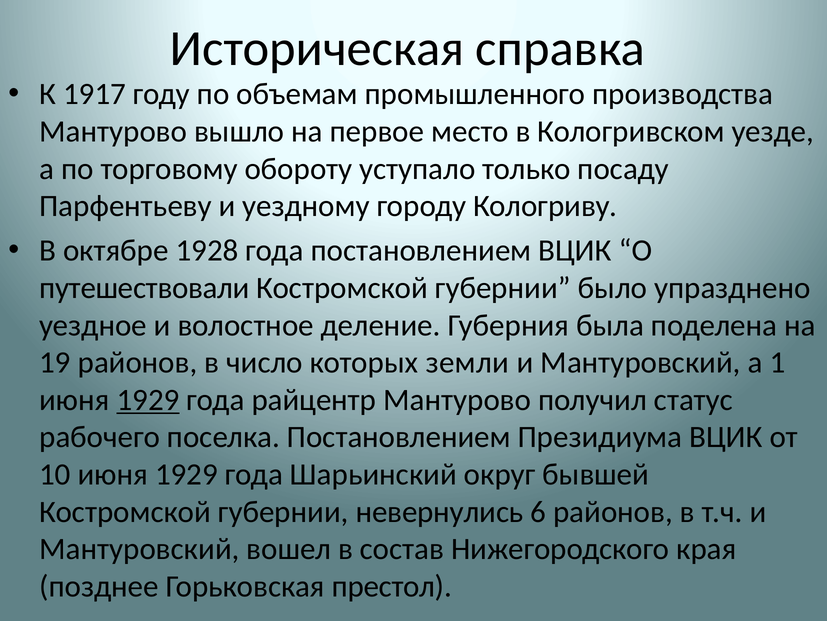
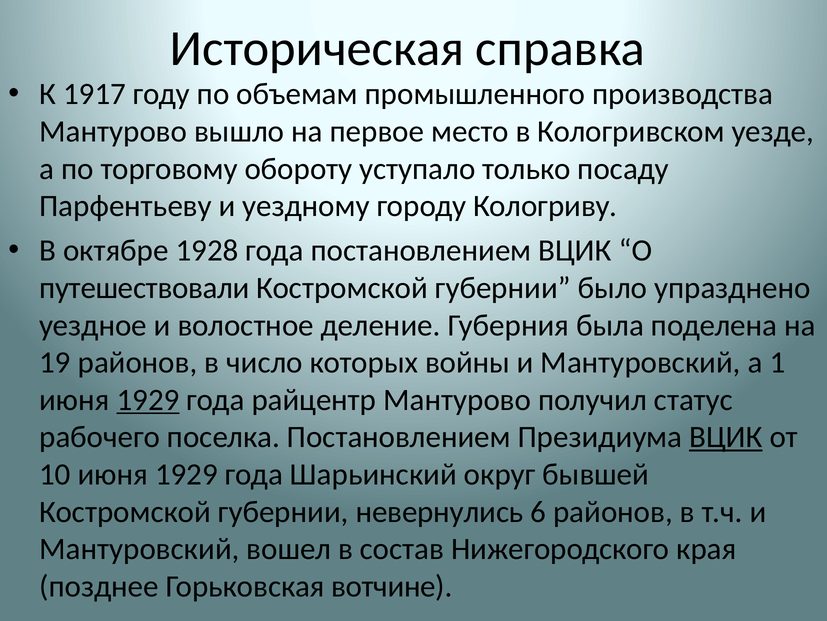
земли: земли -> войны (468, 362)
ВЦИК underline: none -> present (726, 437)
престол: престол -> вотчине (392, 586)
